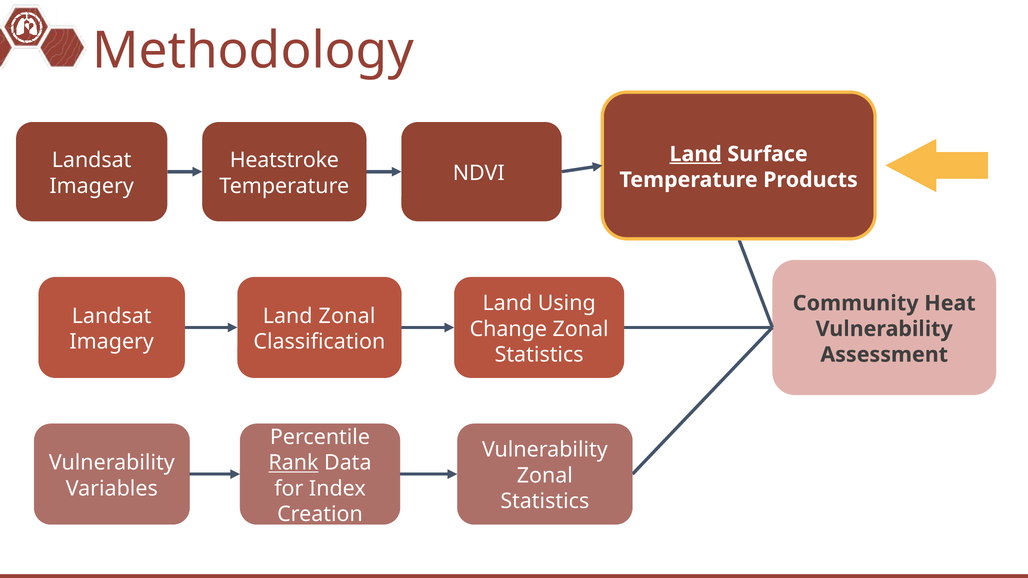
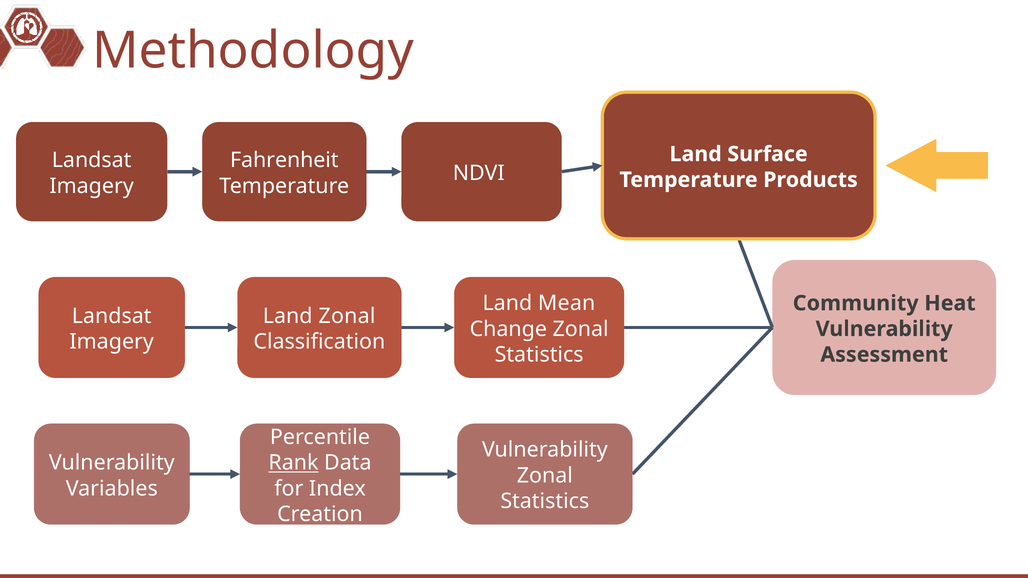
Land underline: present -> none (696, 154)
Heatstroke: Heatstroke -> Fahrenheit (284, 160)
Using: Using -> Mean (567, 303)
